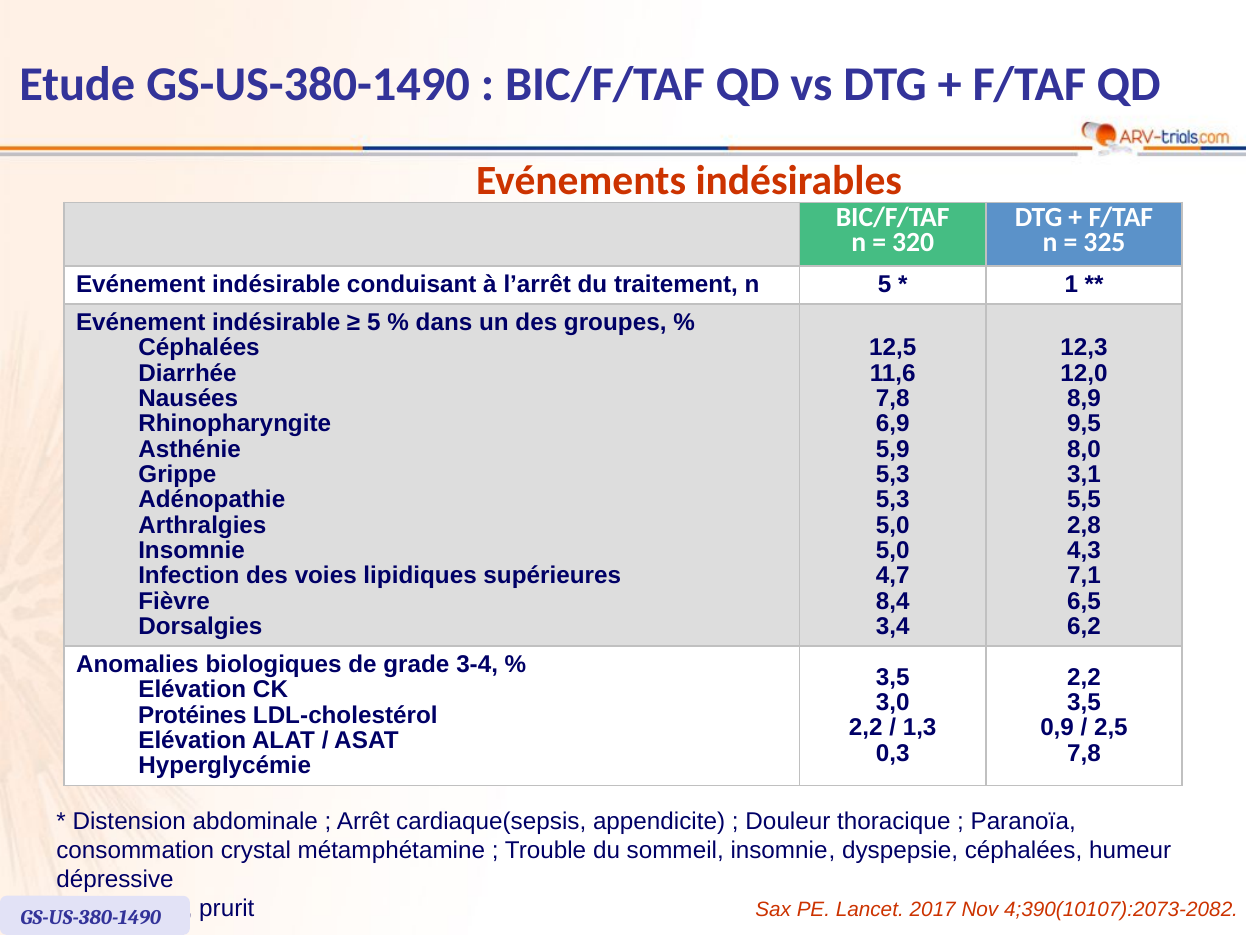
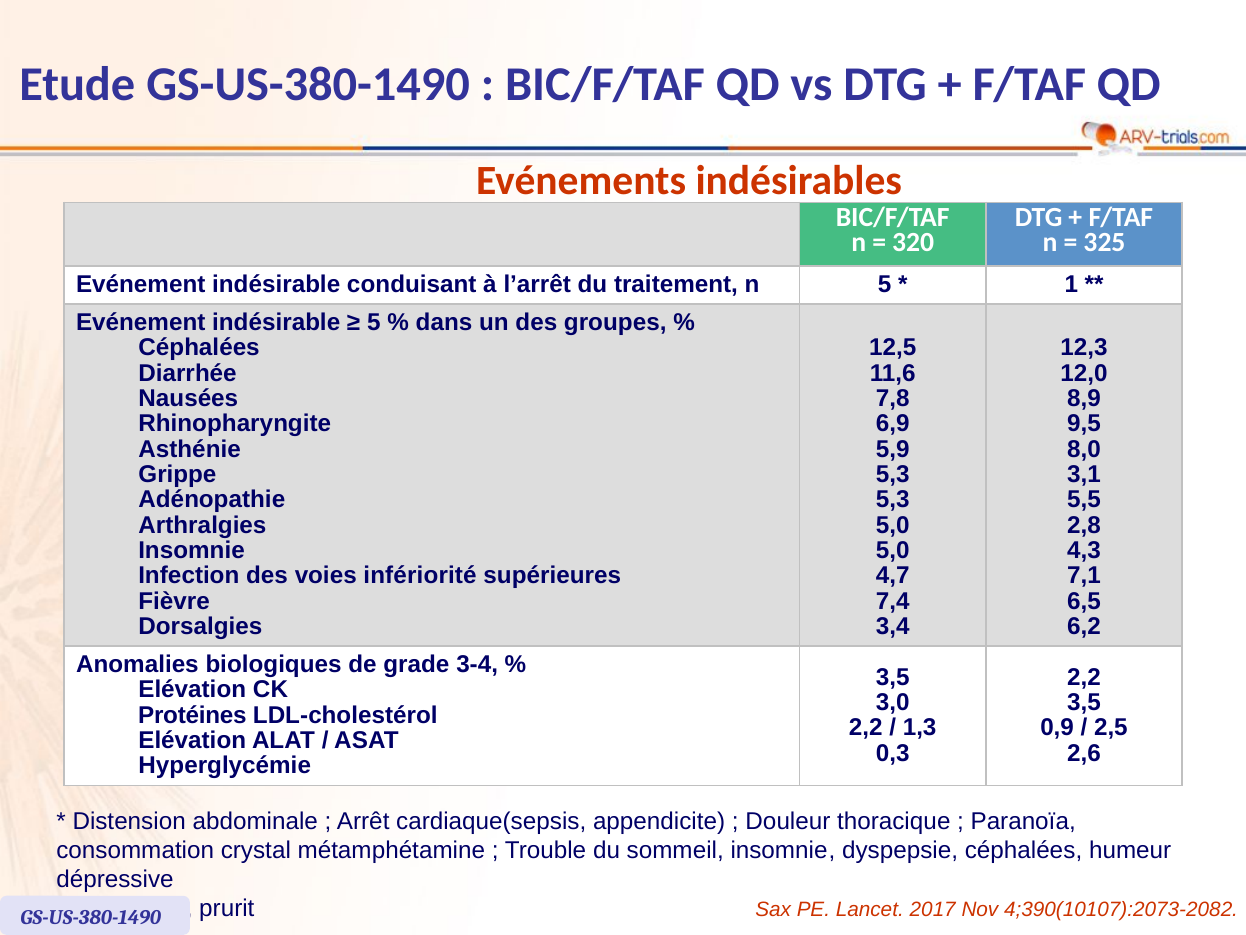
lipidiques: lipidiques -> infériorité (420, 575)
8,4: 8,4 -> 7,4 (893, 601)
7,8: 7,8 -> 2,6 (1084, 753)
